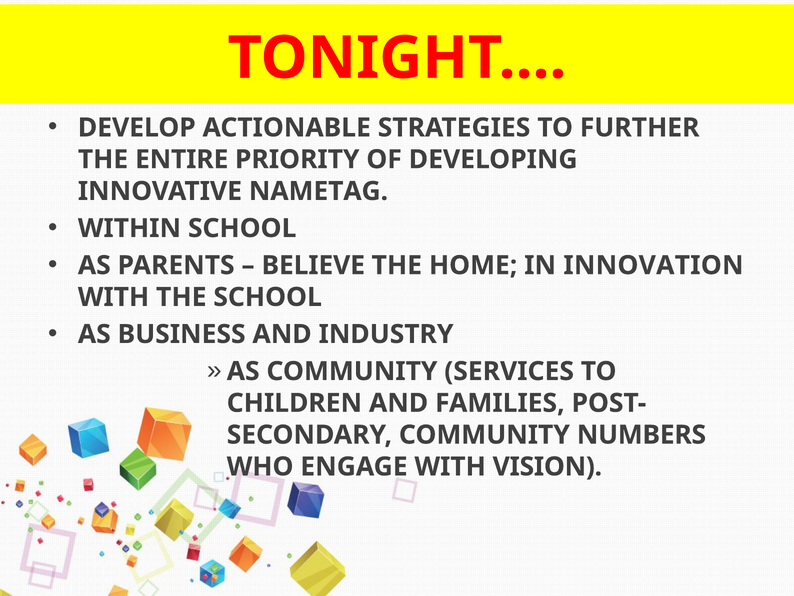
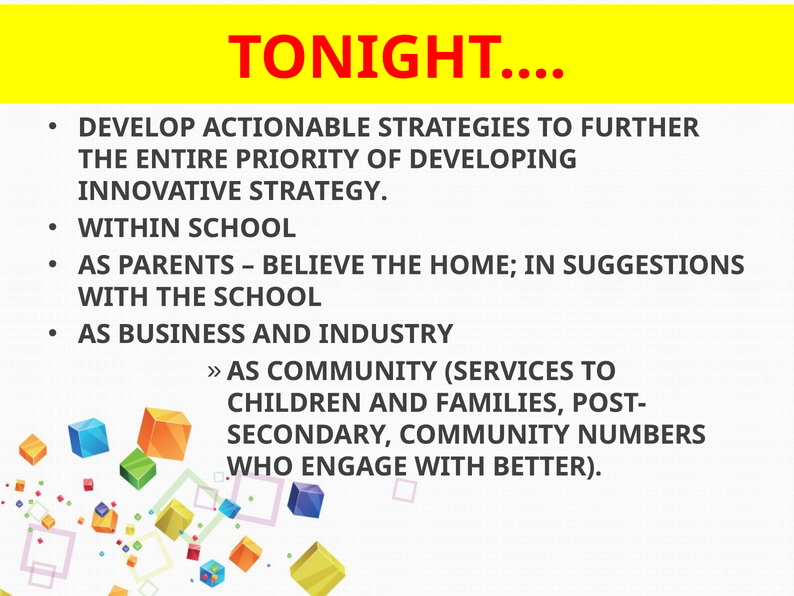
NAMETAG: NAMETAG -> STRATEGY (318, 191)
INNOVATION: INNOVATION -> SUGGESTIONS (654, 265)
VISION: VISION -> BETTER (547, 466)
